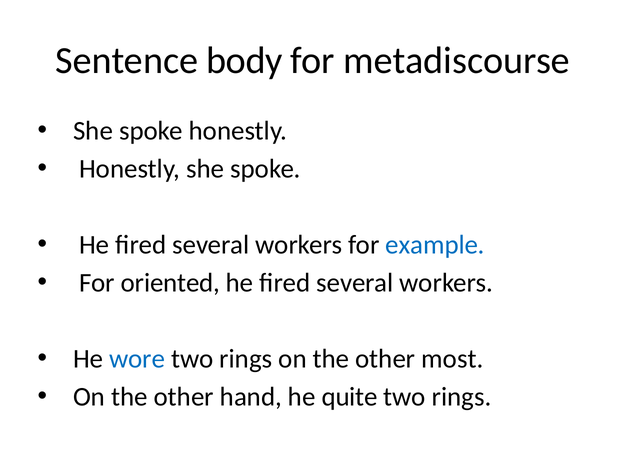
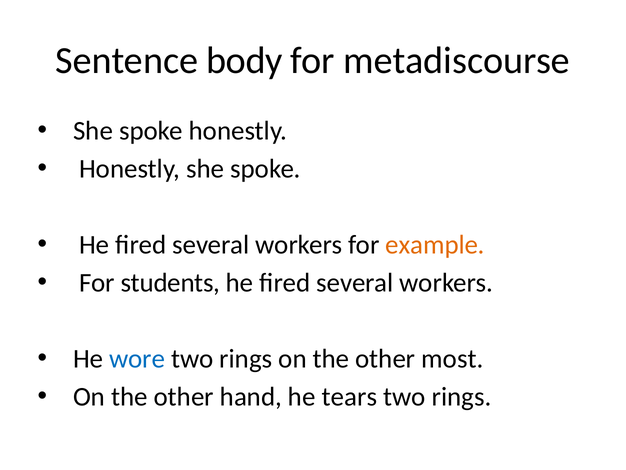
example colour: blue -> orange (435, 245)
oriented: oriented -> students (170, 282)
quite: quite -> tears (349, 396)
